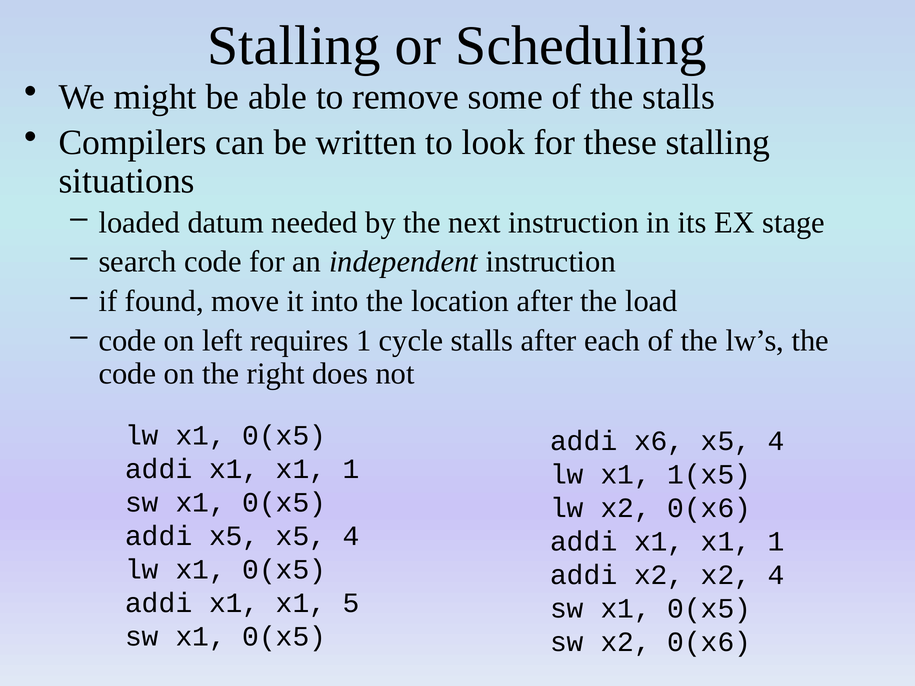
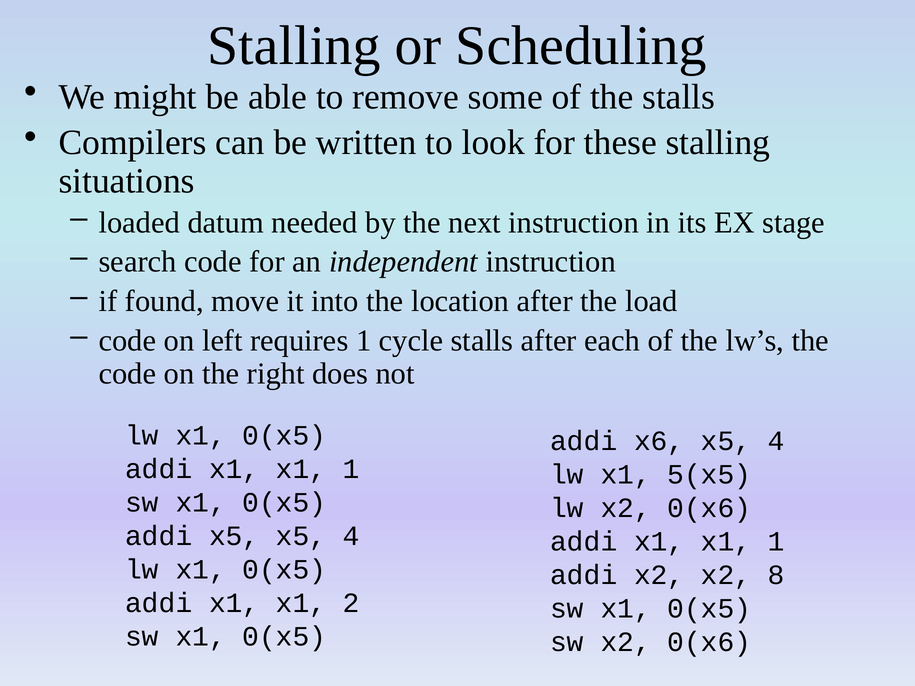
1(x5: 1(x5 -> 5(x5 (709, 475)
x2 4: 4 -> 8 (776, 575)
5: 5 -> 2 (351, 603)
